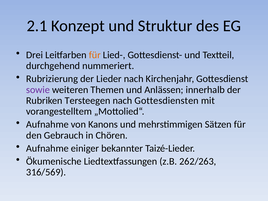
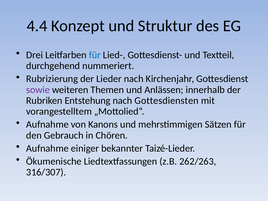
2.1: 2.1 -> 4.4 (37, 26)
für colour: orange -> blue (95, 55)
Tersteegen: Tersteegen -> Entstehung (88, 101)
316/569: 316/569 -> 316/307 (46, 172)
